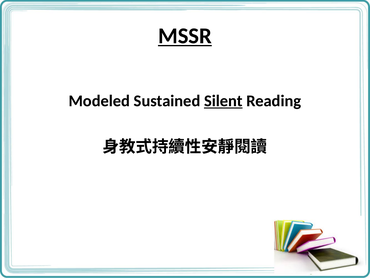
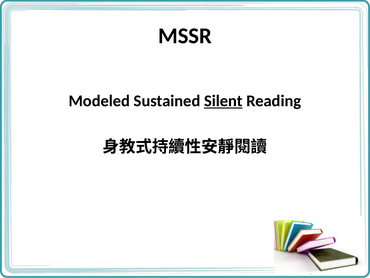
MSSR underline: present -> none (185, 36)
